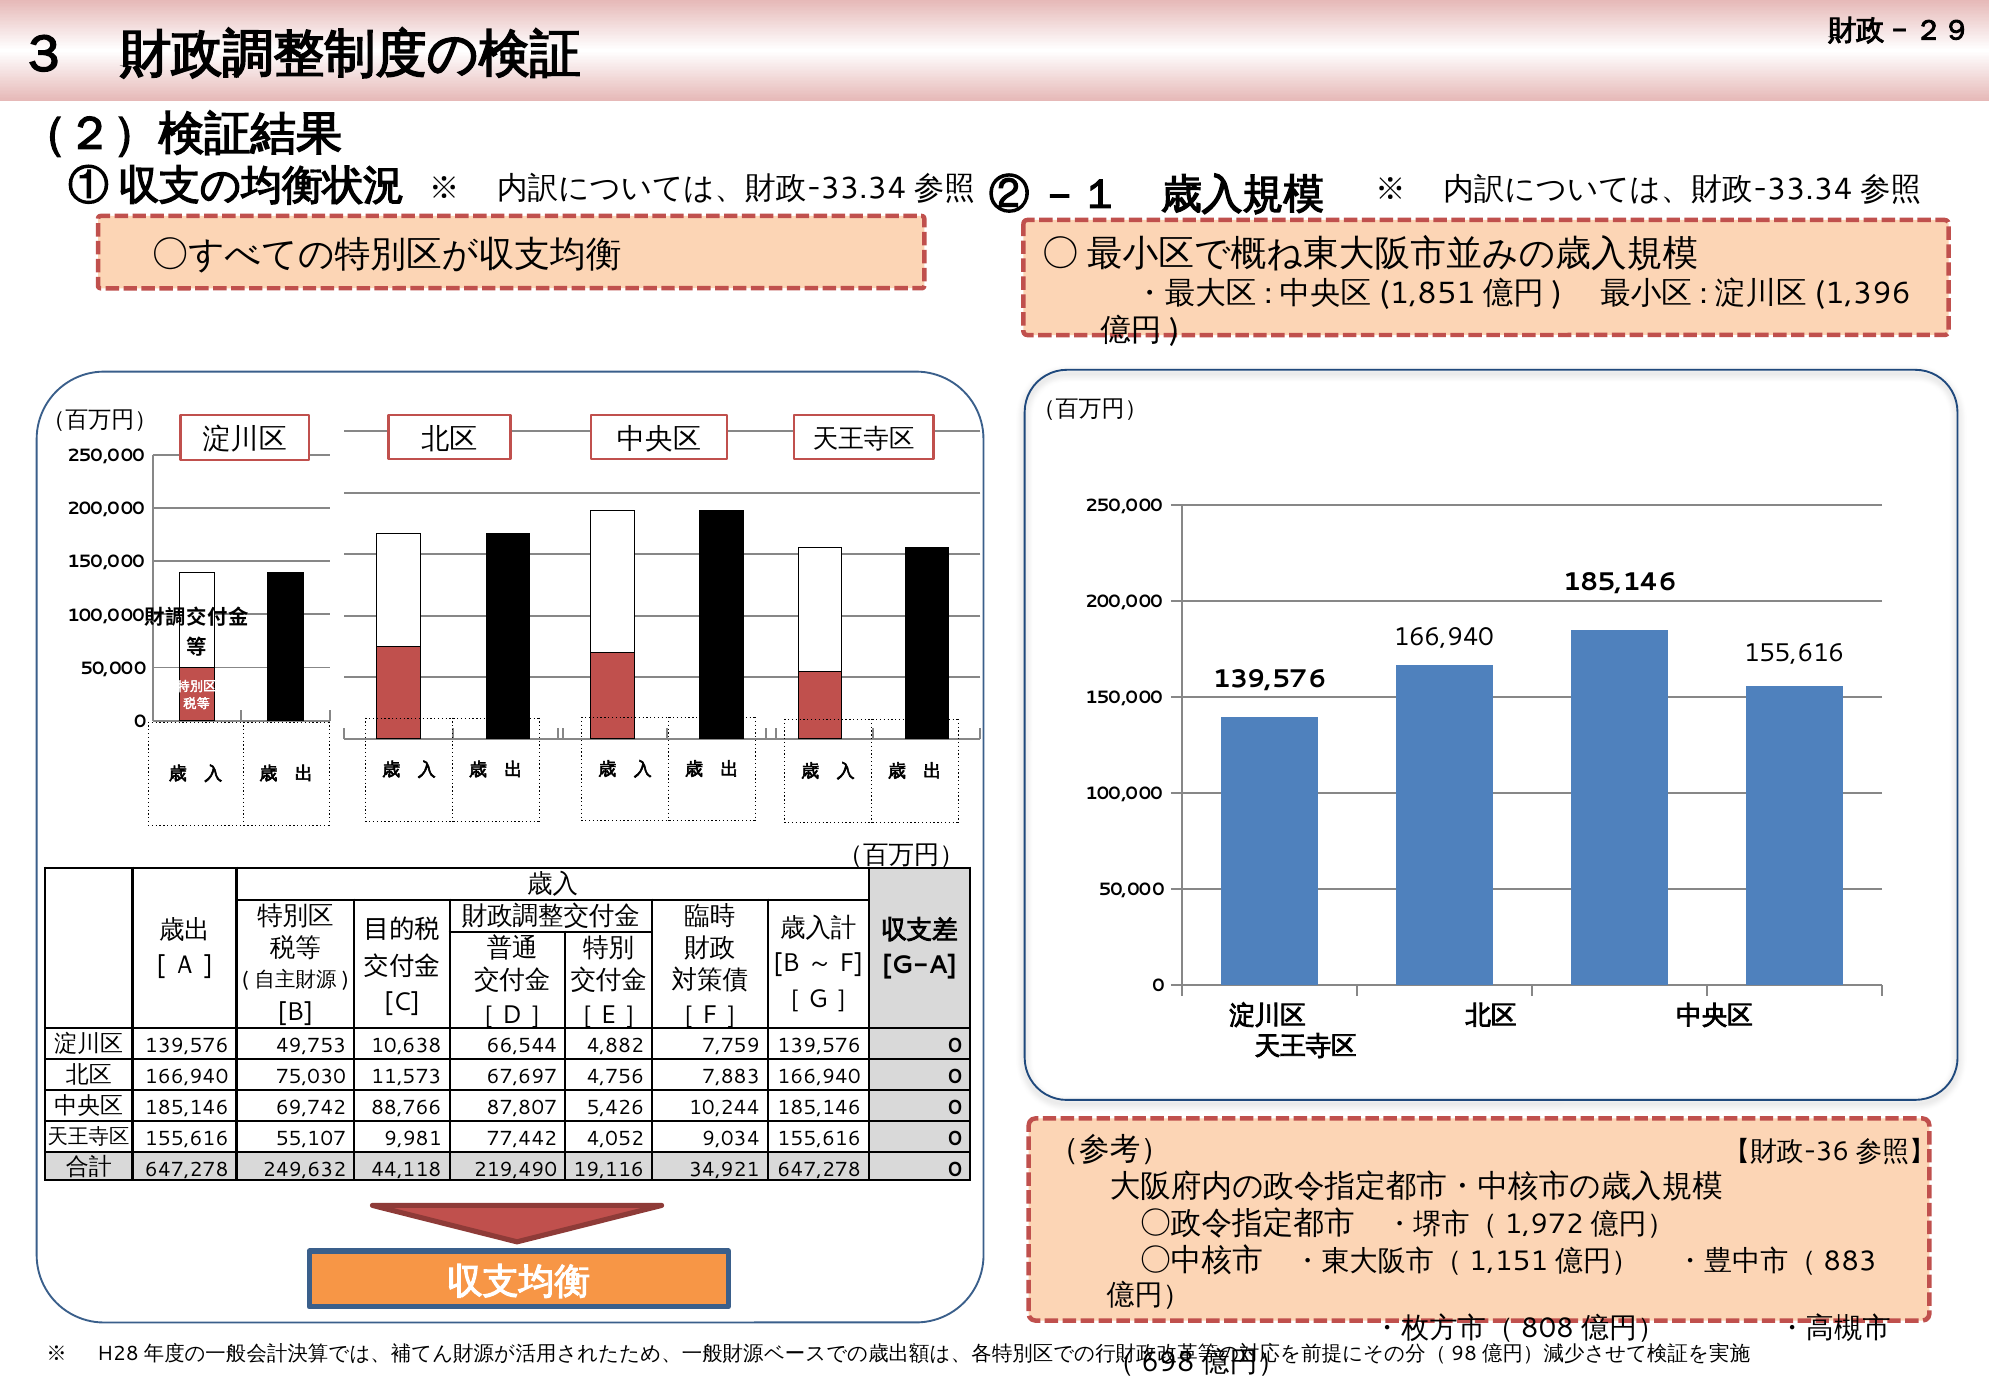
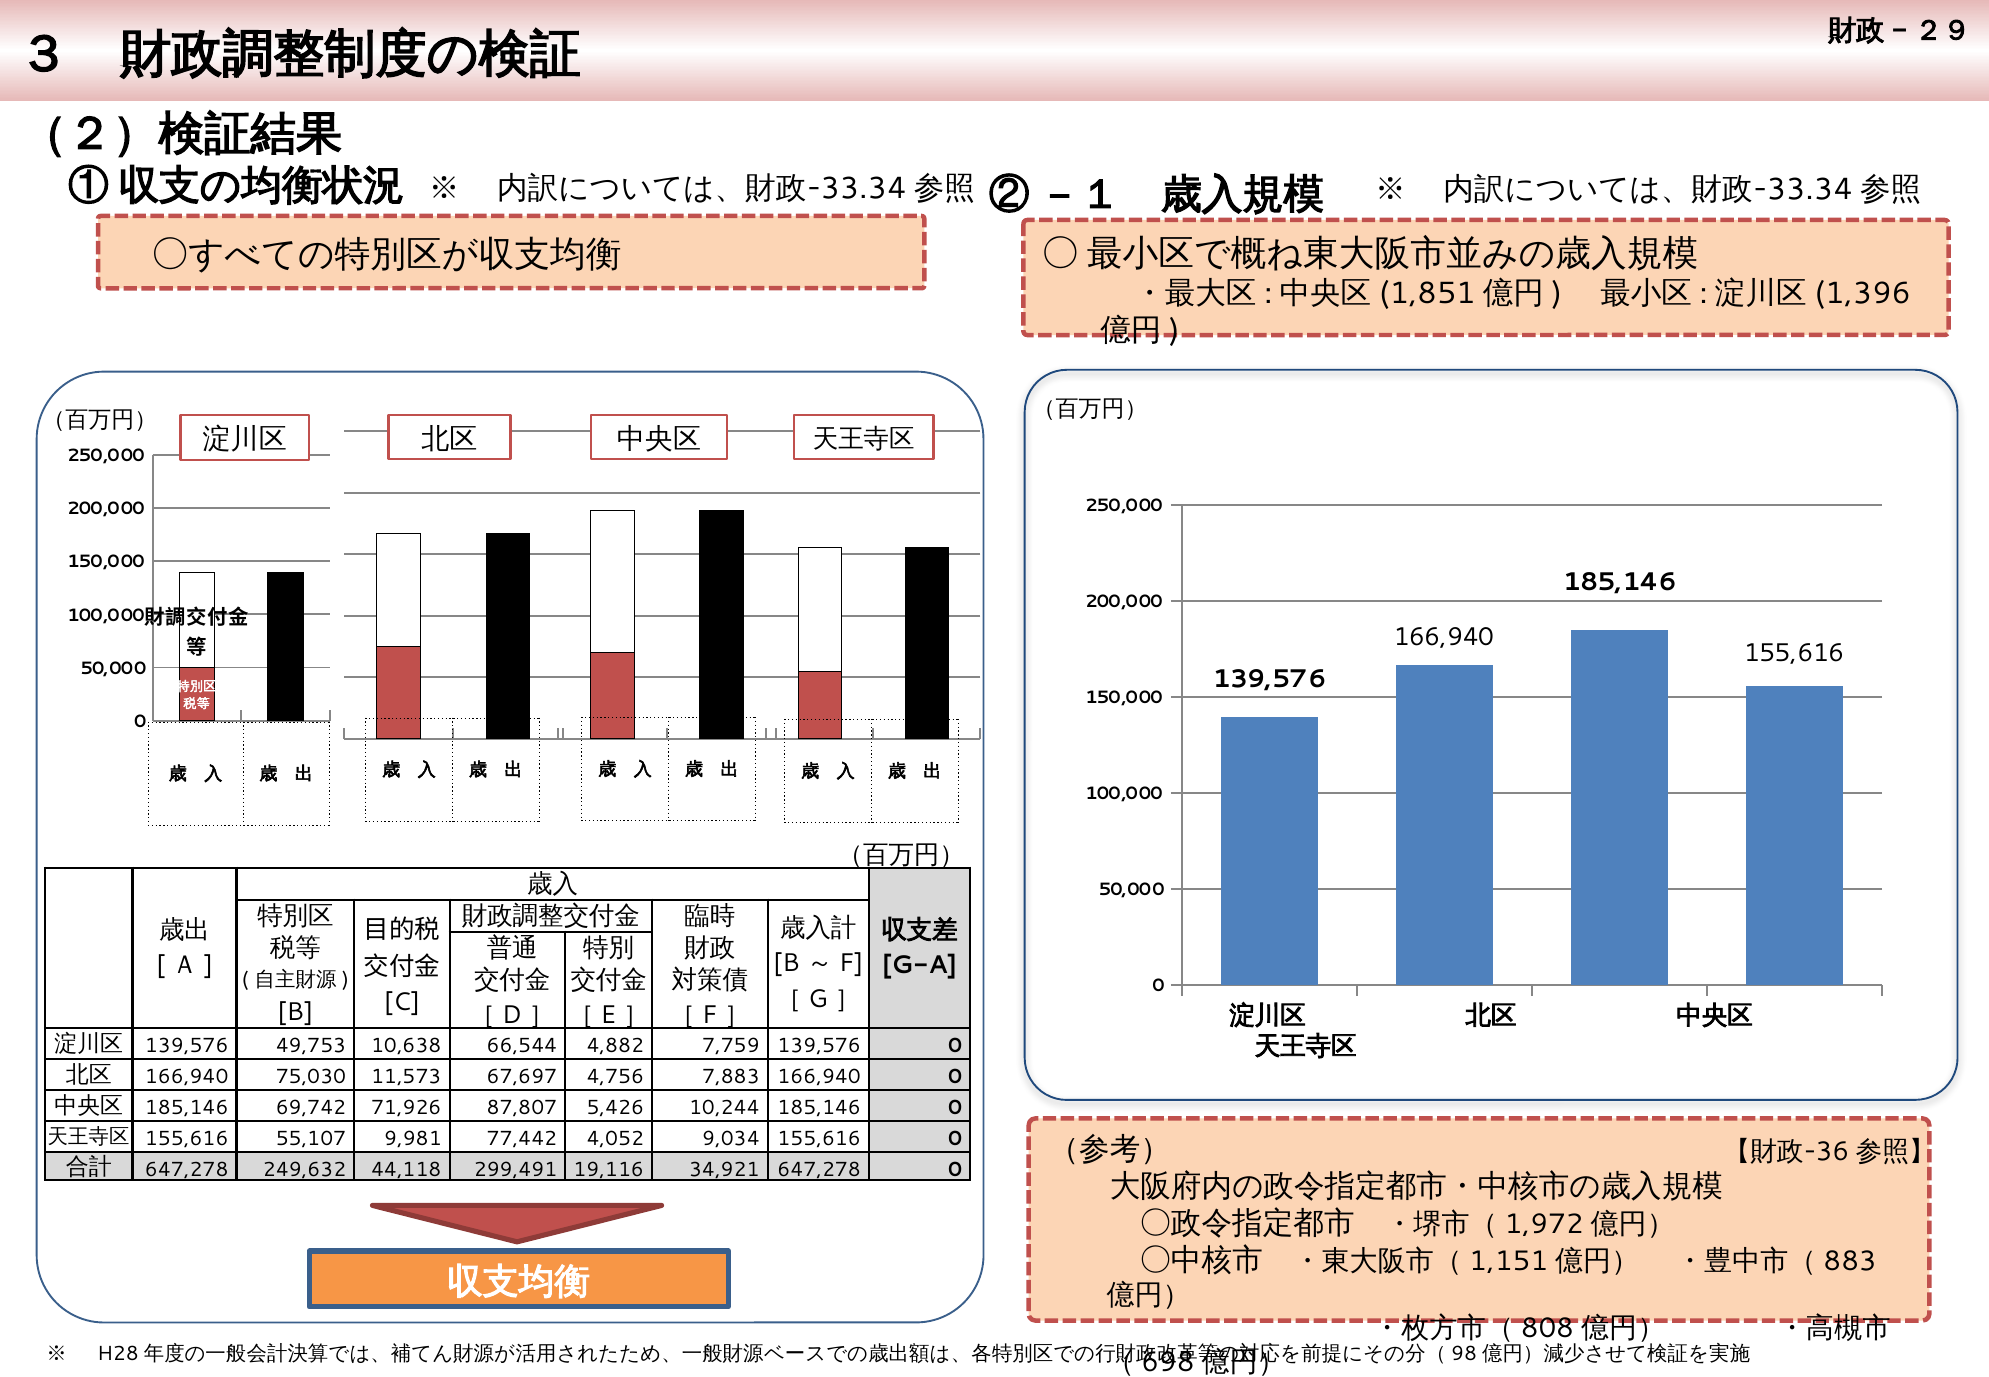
88,766: 88,766 -> 71,926 (406, 1108)
219,490: 219,490 -> 299,491 (516, 1170)
